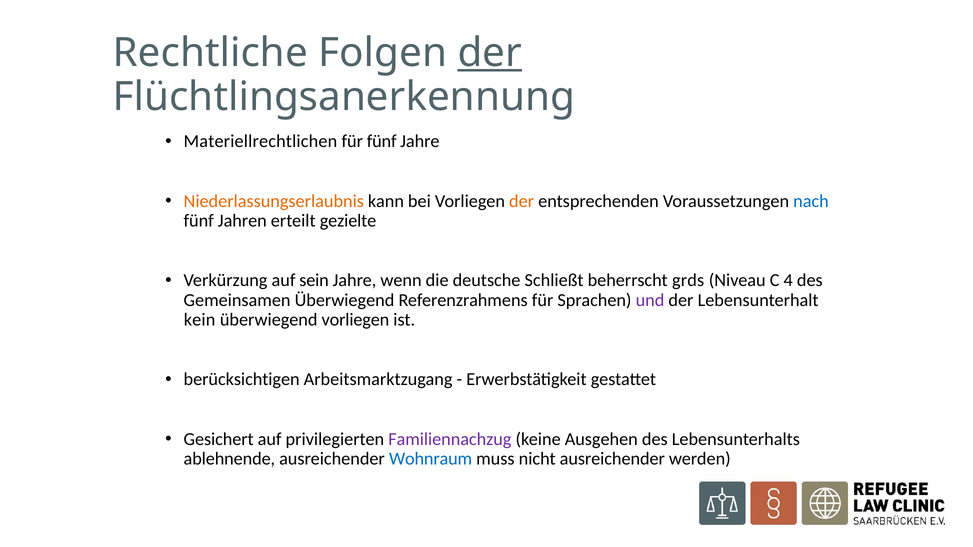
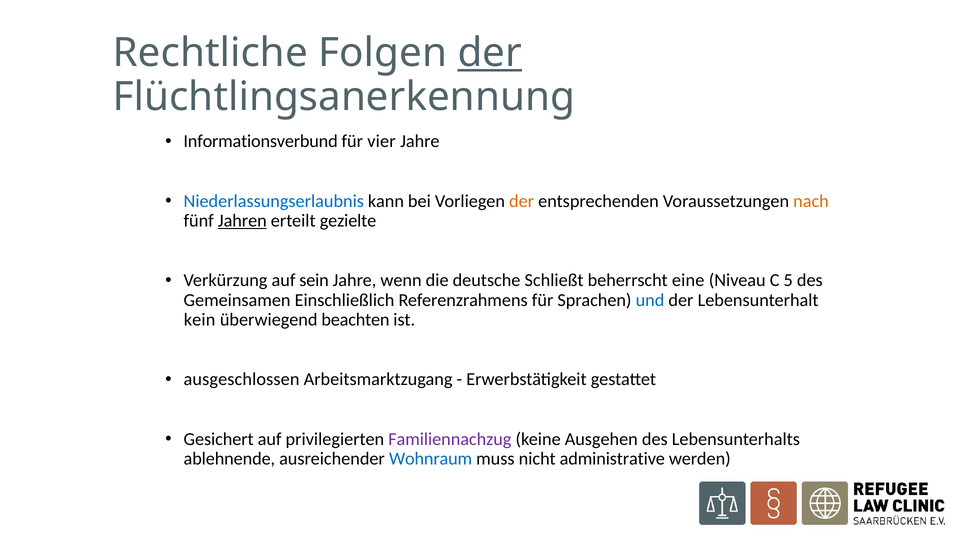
Materiellrechtlichen: Materiellrechtlichen -> Informationsverbund (261, 141)
für fünf: fünf -> vier (382, 141)
Niederlassungserlaubnis colour: orange -> blue (274, 201)
nach colour: blue -> orange (811, 201)
Jahren underline: none -> present (242, 221)
grds: grds -> eine (688, 281)
4: 4 -> 5 (788, 281)
Gemeinsamen Überwiegend: Überwiegend -> Einschließlich (344, 300)
und colour: purple -> blue (650, 300)
überwiegend vorliegen: vorliegen -> beachten (355, 320)
berücksichtigen: berücksichtigen -> ausgeschlossen (242, 380)
nicht ausreichender: ausreichender -> administrative (612, 459)
